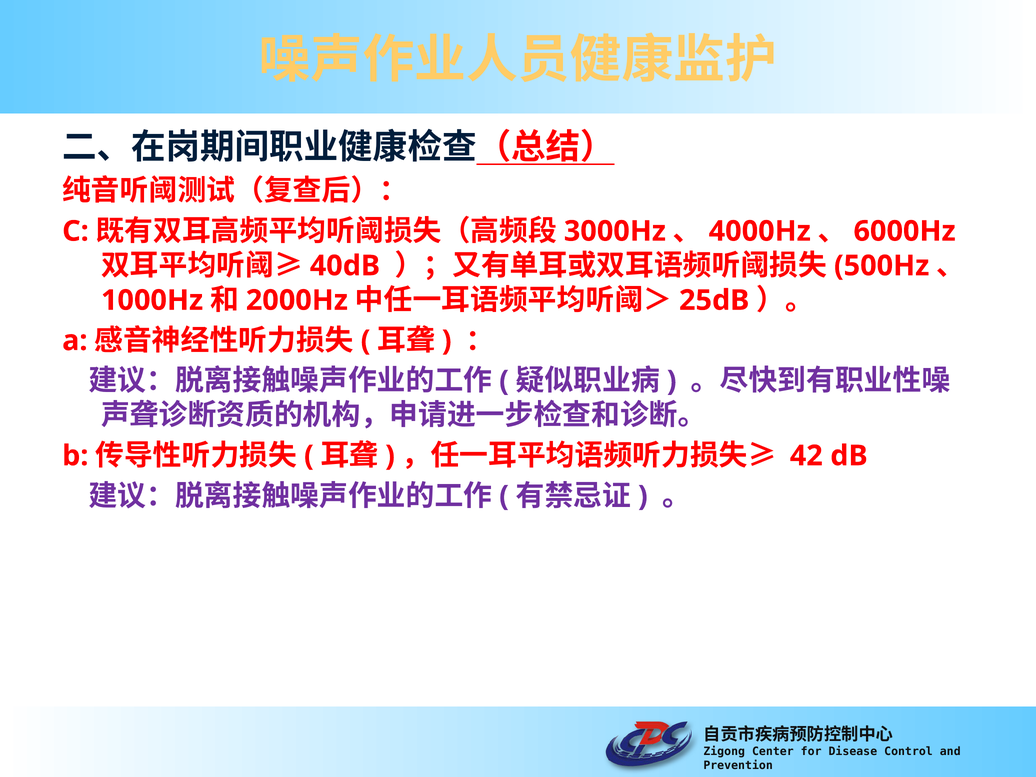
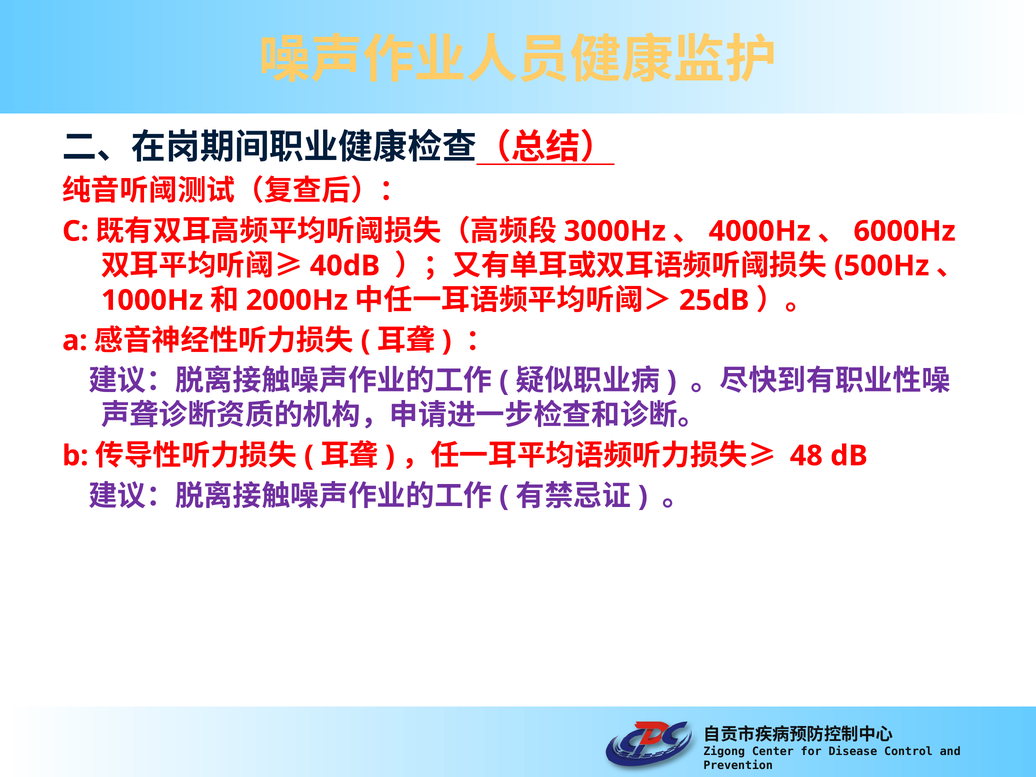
42: 42 -> 48 (806, 456)
